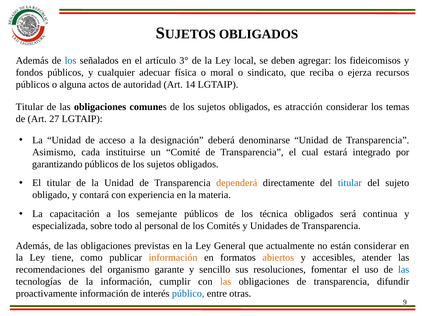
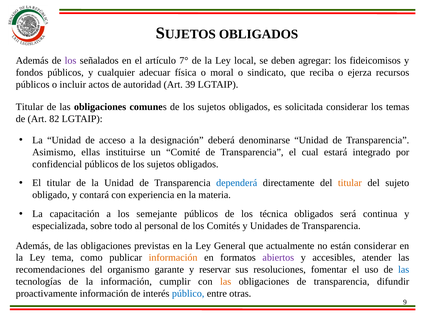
los colour: blue -> purple (71, 61)
3°: 3° -> 7° (184, 61)
alguna: alguna -> incluir (73, 85)
14: 14 -> 39 (190, 85)
atracción: atracción -> solicitada (304, 107)
27: 27 -> 82 (54, 119)
cada: cada -> ellas (91, 152)
garantizando: garantizando -> confidencial (57, 164)
dependerá colour: orange -> blue (237, 183)
titular colour: blue -> orange (350, 183)
tiene: tiene -> tema (63, 258)
abiertos colour: orange -> purple (278, 258)
sencillo: sencillo -> reservar (215, 270)
